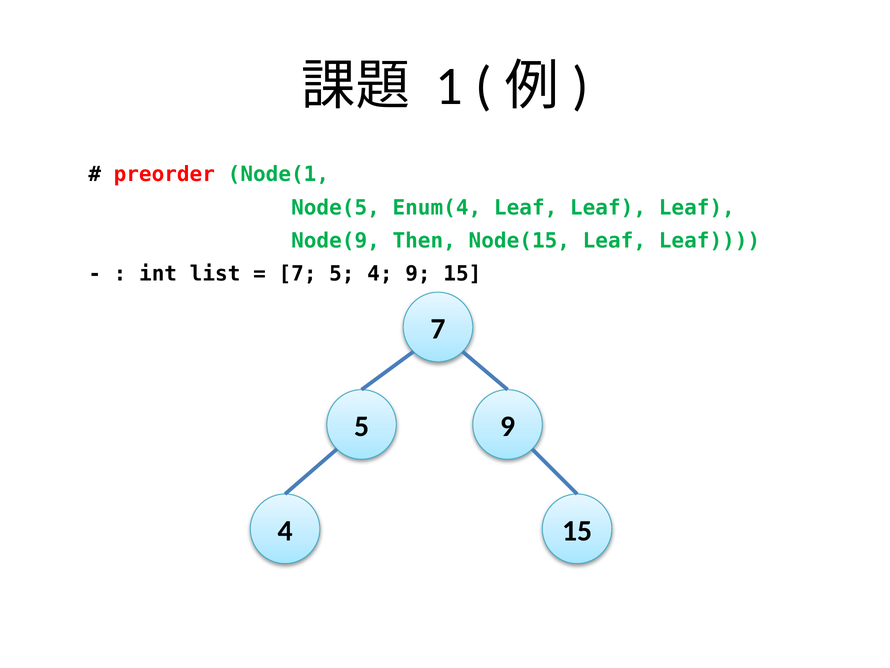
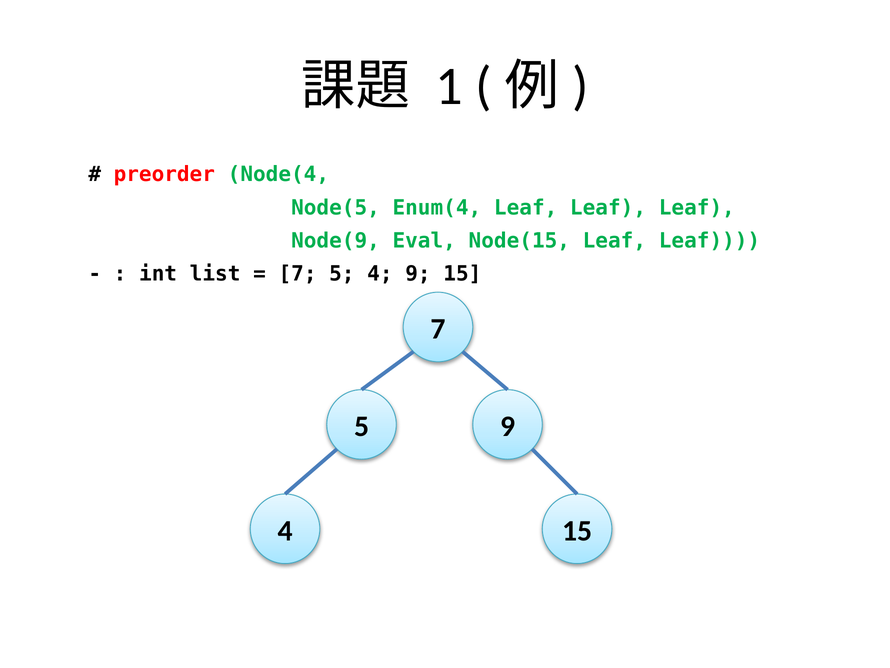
Node(1: Node(1 -> Node(4 (278, 174)
Then: Then -> Eval (424, 241)
